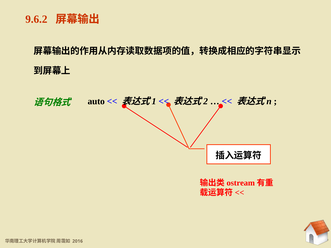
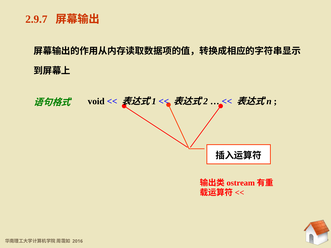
9.6.2: 9.6.2 -> 2.9.7 (36, 19)
auto: auto -> void (96, 101)
